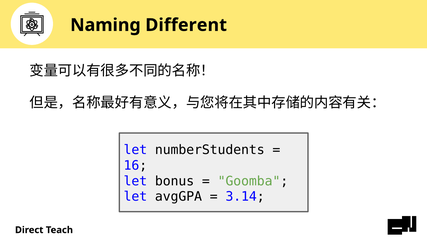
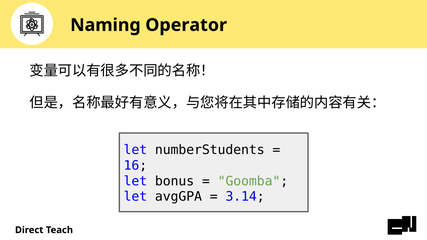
Different: Different -> Operator (186, 25)
